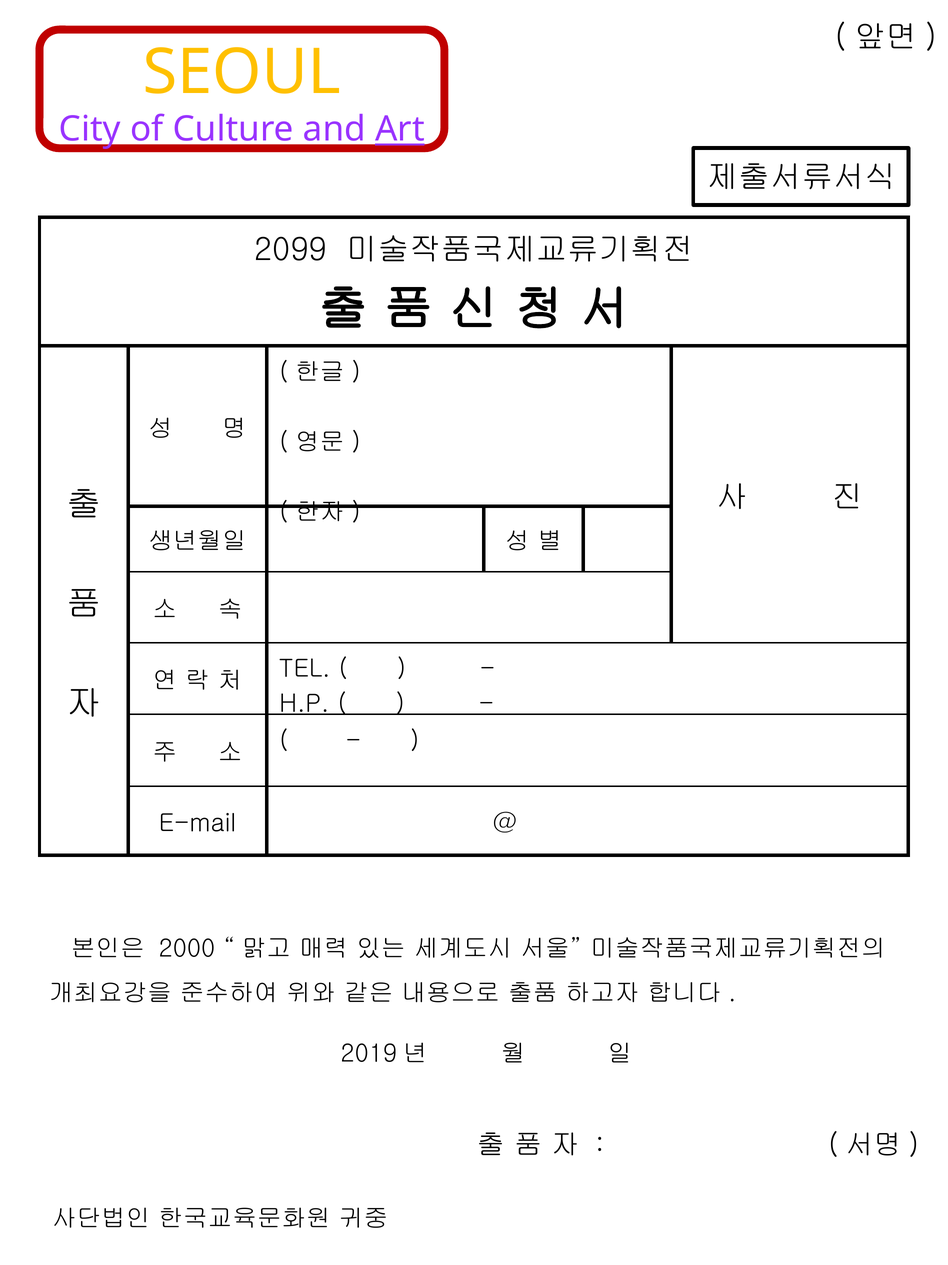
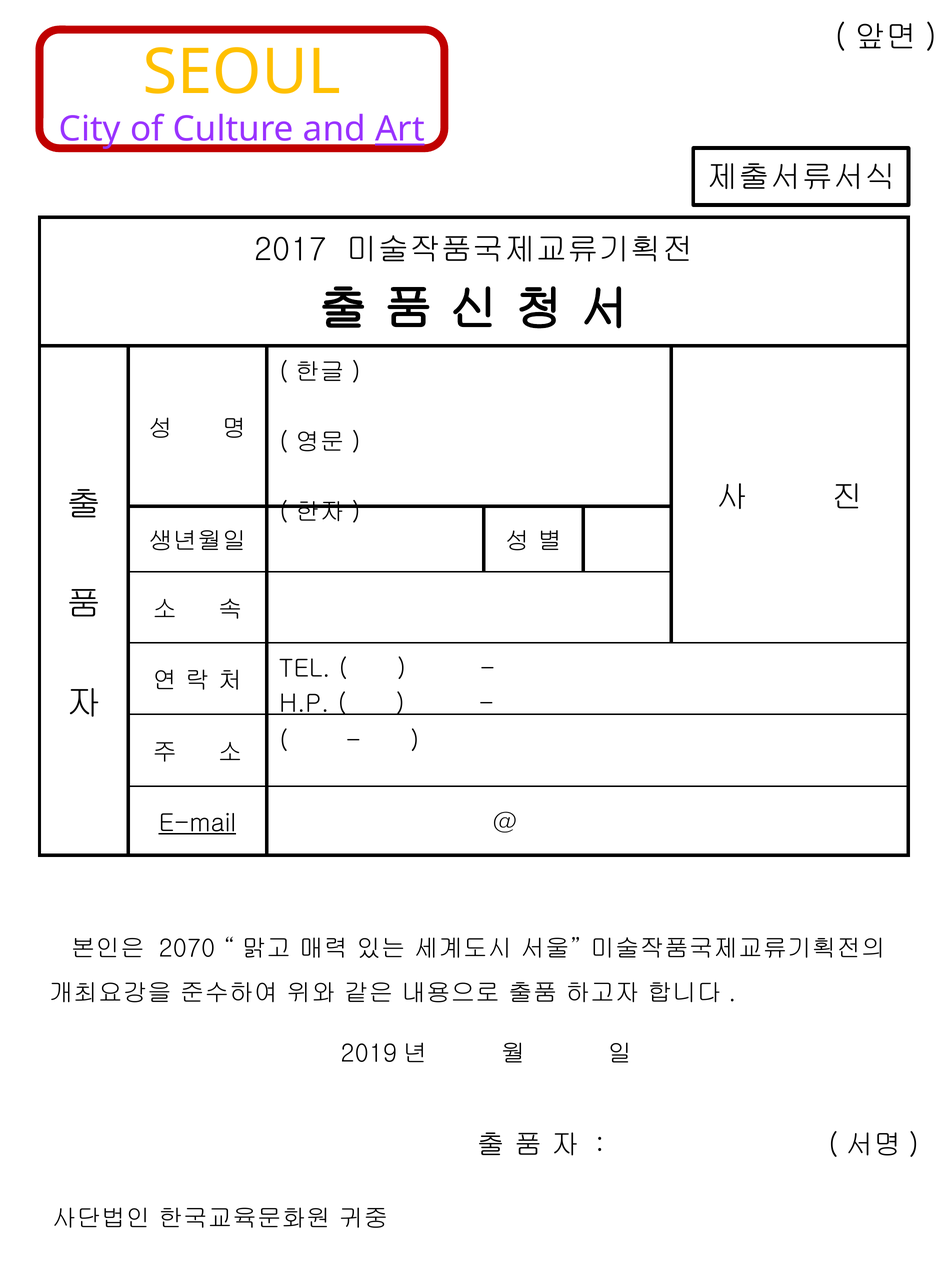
2099: 2099 -> 2017 (291, 250)
E-mail underline: none -> present (197, 822)
2000: 2000 -> 2070 (187, 948)
